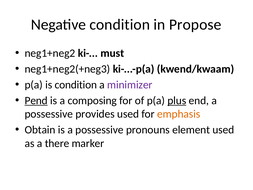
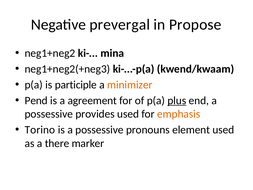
Negative condition: condition -> prevergal (120, 24)
must: must -> mina (112, 53)
is condition: condition -> participle (76, 85)
minimizer colour: purple -> orange (130, 85)
Pend underline: present -> none (36, 100)
composing: composing -> agreement (92, 100)
Obtain: Obtain -> Torino (40, 130)
